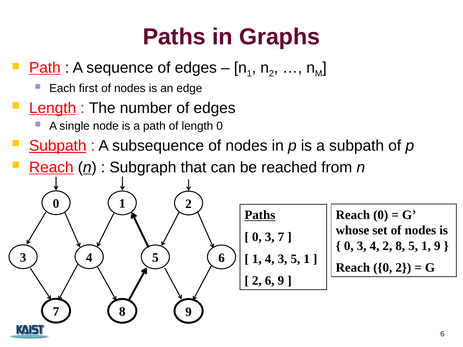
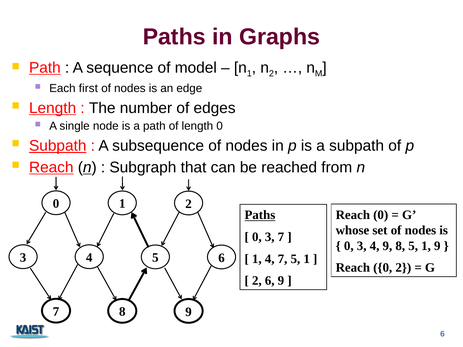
sequence of edges: edges -> model (196, 68)
4 2: 2 -> 9 (387, 246)
1 4 3: 3 -> 7 (283, 259)
